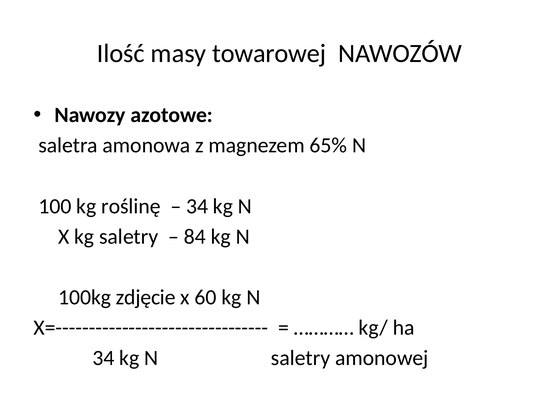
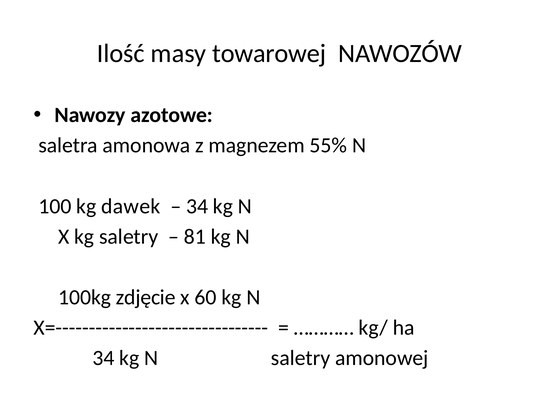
65%: 65% -> 55% (328, 146)
roślinę: roślinę -> dawek (131, 206)
84: 84 -> 81 (195, 237)
